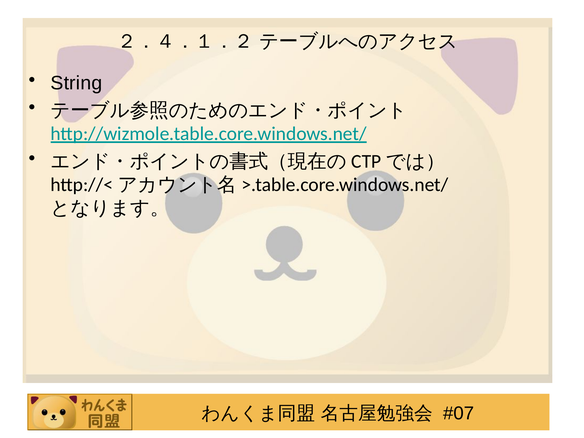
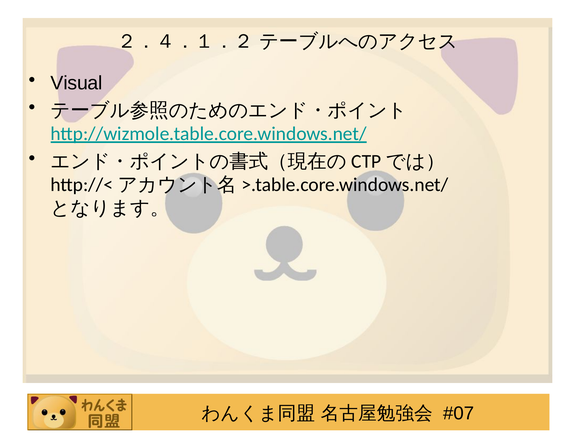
String: String -> Visual (77, 83)
